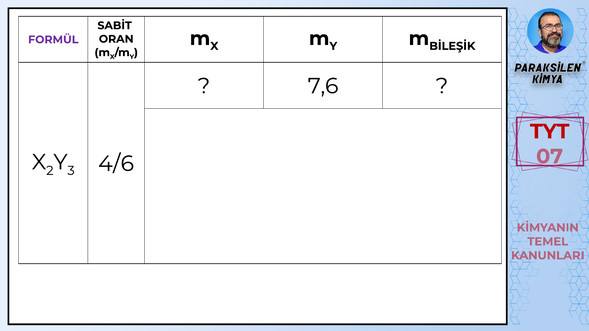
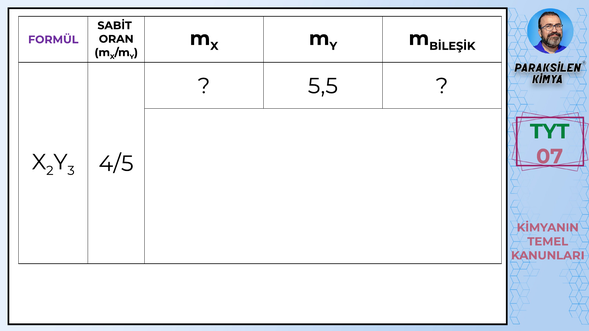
7,6: 7,6 -> 5,5 (323, 86)
TYT colour: red -> green (550, 132)
4/6: 4/6 -> 4/5 (116, 164)
